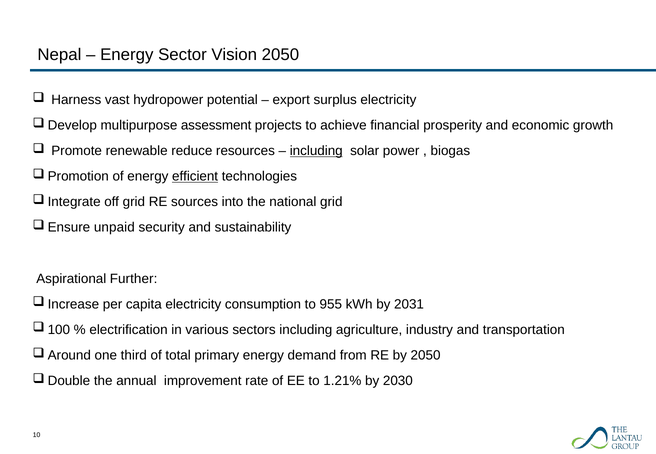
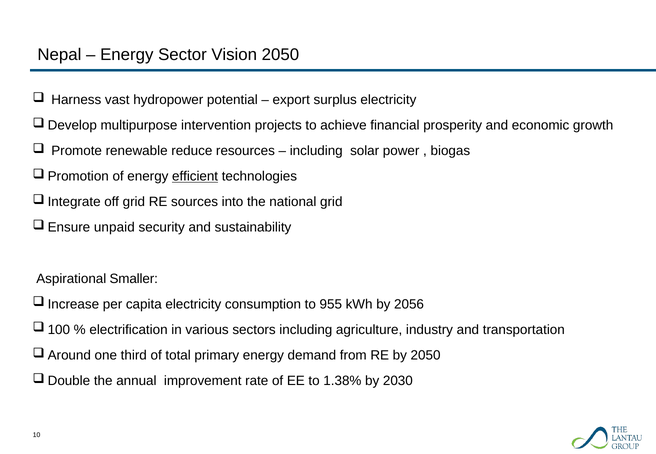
assessment: assessment -> intervention (216, 125)
including underline: present -> none (316, 151)
Further: Further -> Smaller (134, 279)
2031: 2031 -> 2056 (409, 304)
1.21%: 1.21% -> 1.38% (342, 381)
